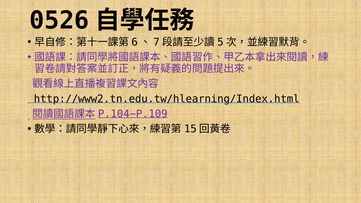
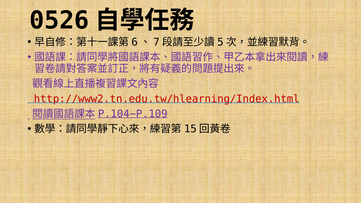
http://www2.tn.edu.tw/hlearning/Index.html colour: black -> red (167, 99)
